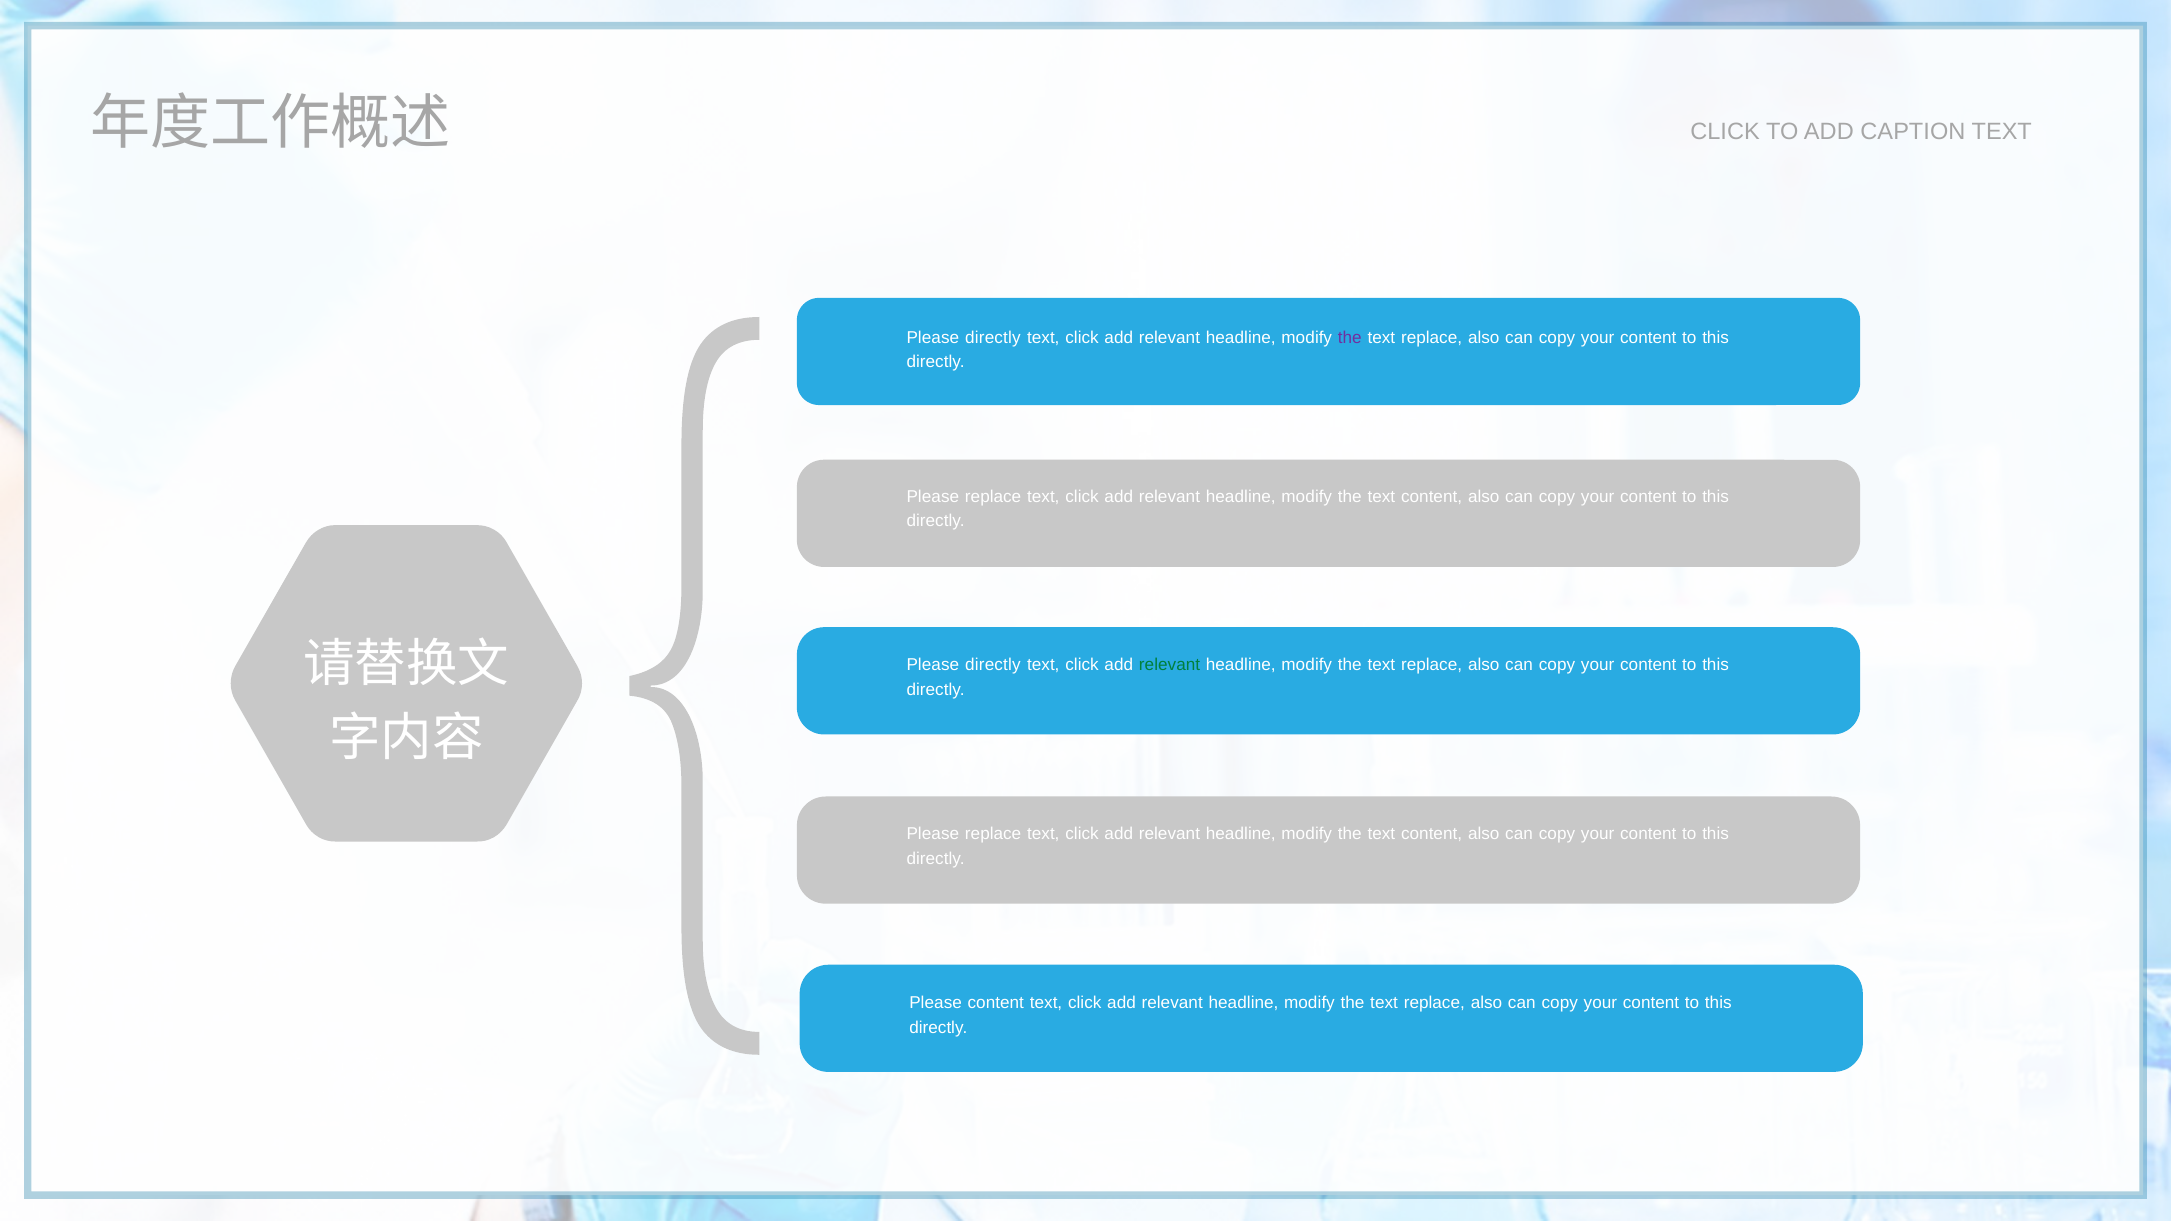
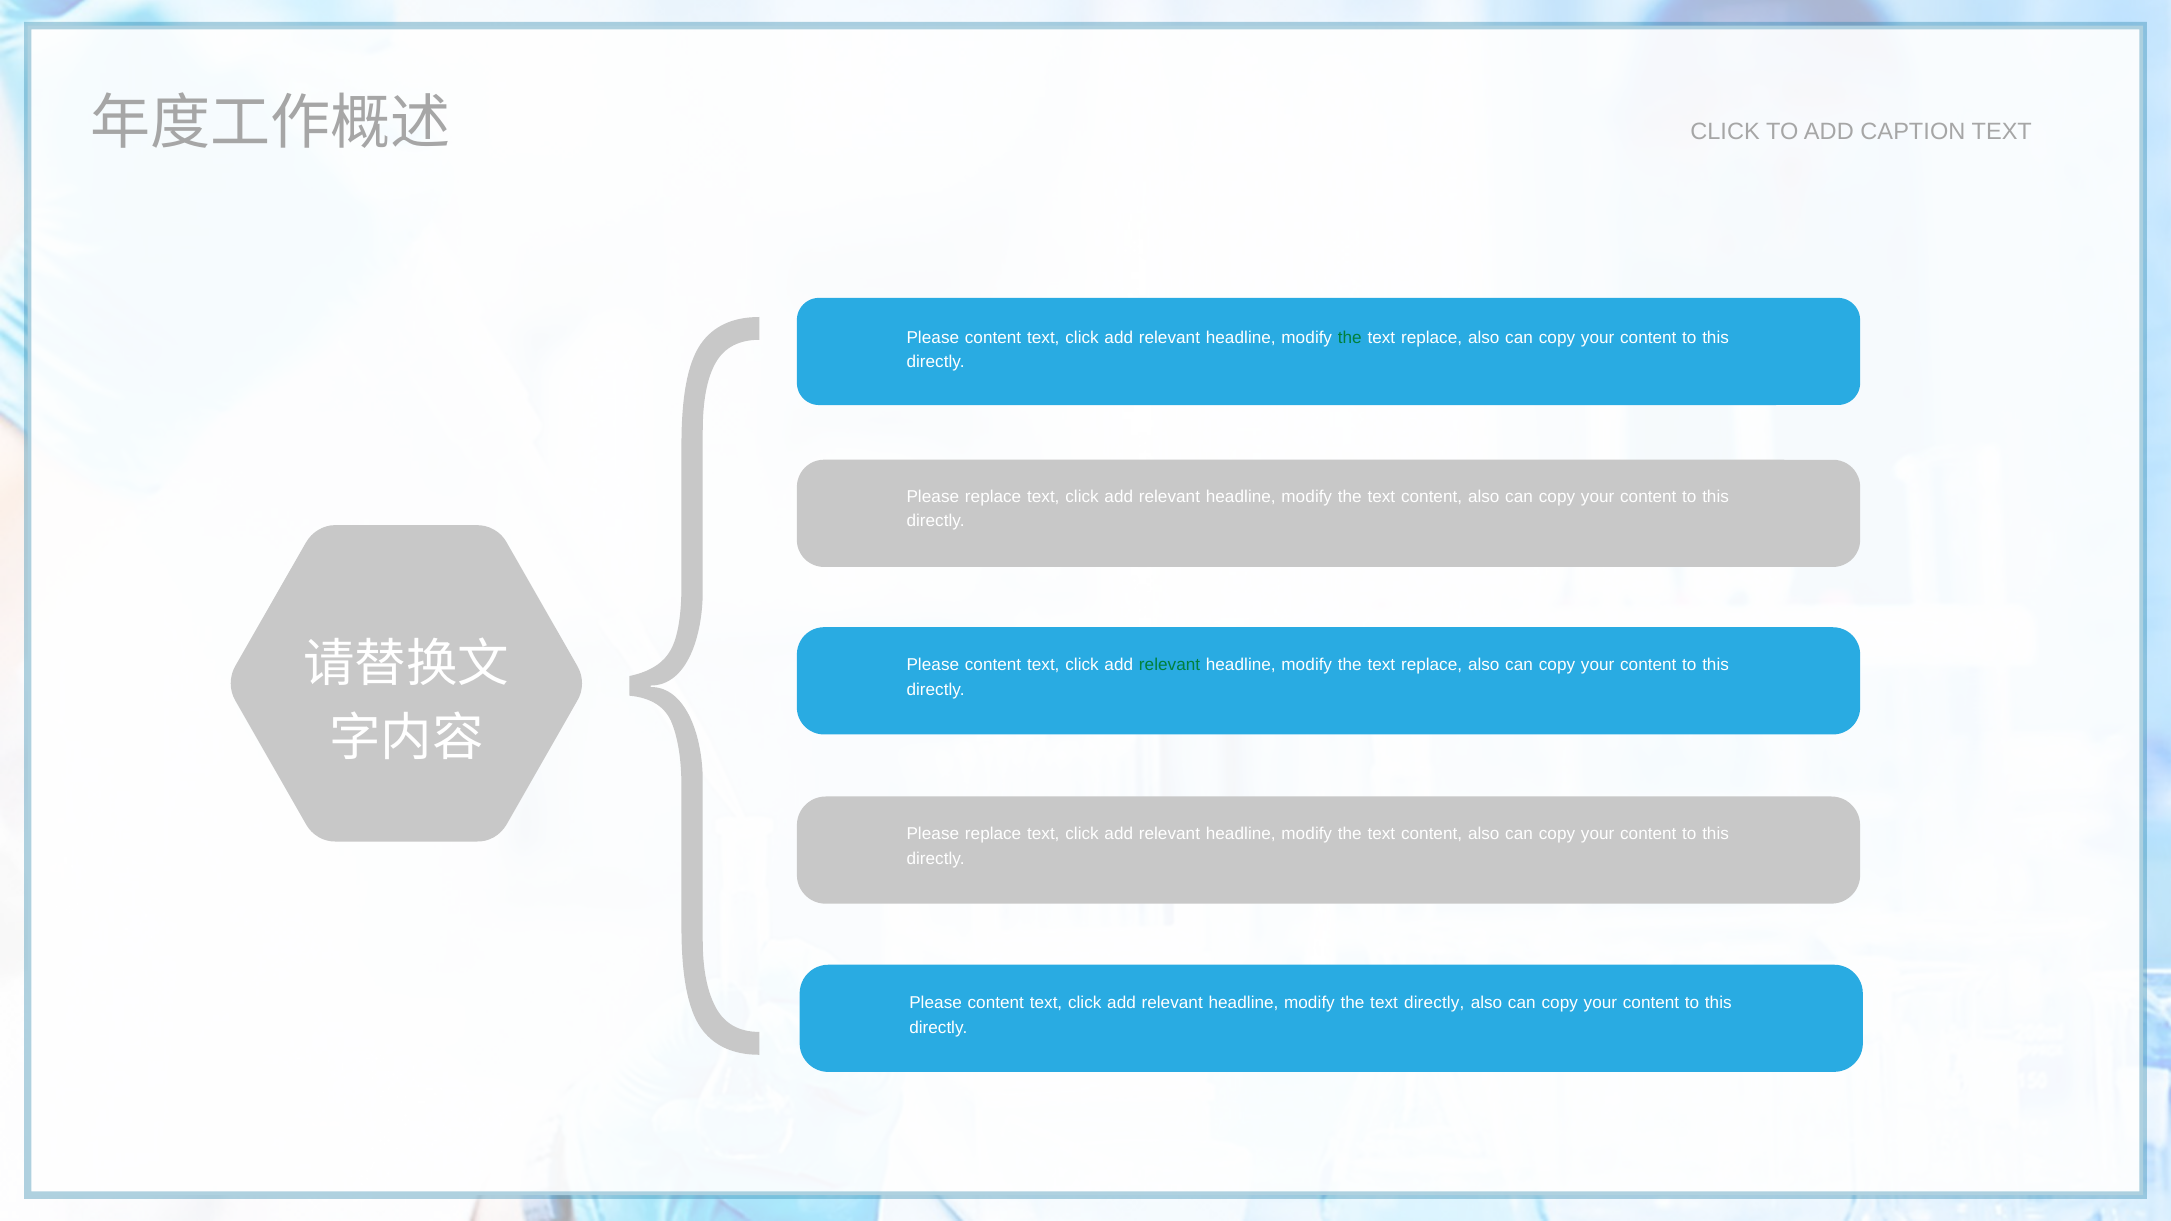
directly: directly -> content (993, 337)
the colour: purple -> green (1350, 337)
directly: directly -> content (993, 665)
replace: replace -> directly (1434, 1003)
